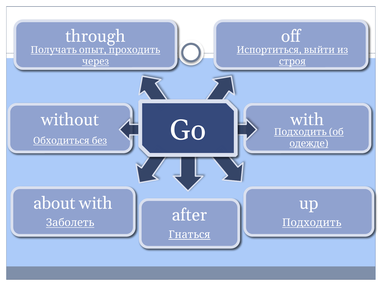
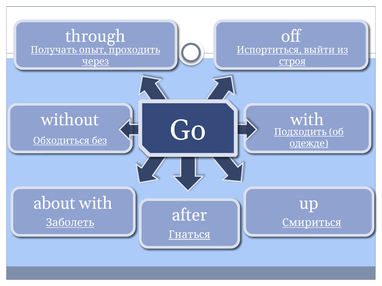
Подходить: Подходить -> Смириться (312, 223)
